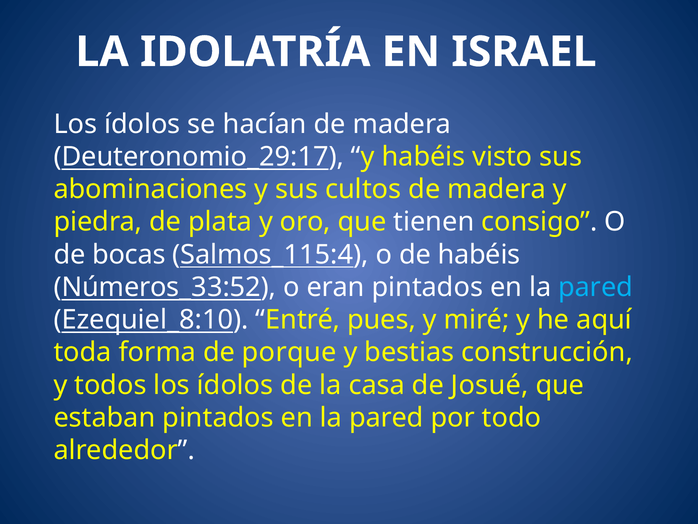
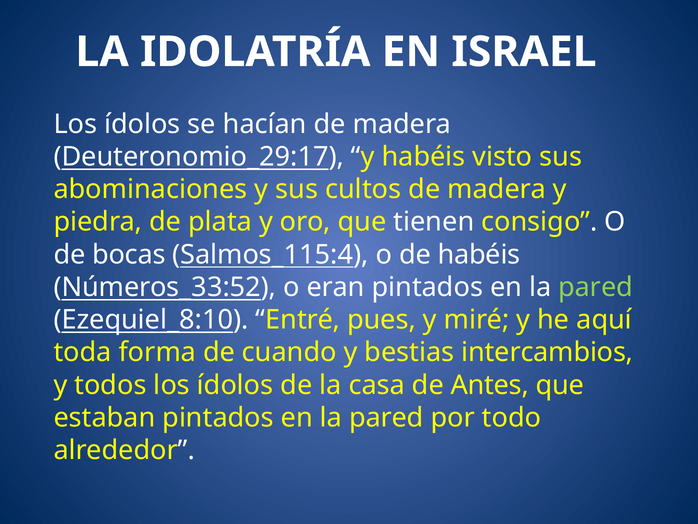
pared colour: light blue -> light green (596, 287)
porque: porque -> cuando (289, 352)
construcción: construcción -> intercambios (547, 352)
Josué: Josué -> Antes (490, 385)
